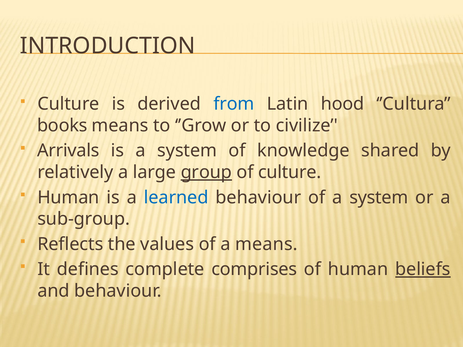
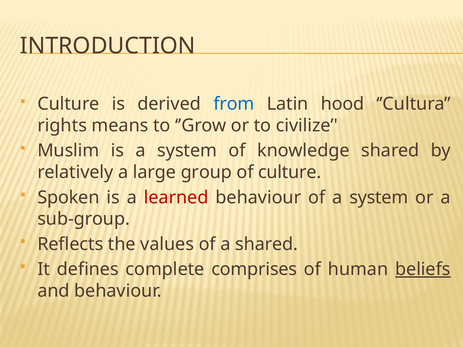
books: books -> rights (62, 126)
Arrivals: Arrivals -> Muslim (68, 151)
group underline: present -> none (206, 172)
Human: Human -> Spoken (68, 198)
learned colour: blue -> red (176, 198)
a means: means -> shared (267, 244)
